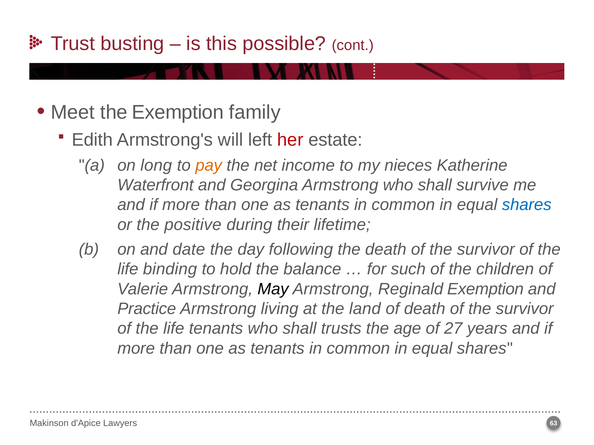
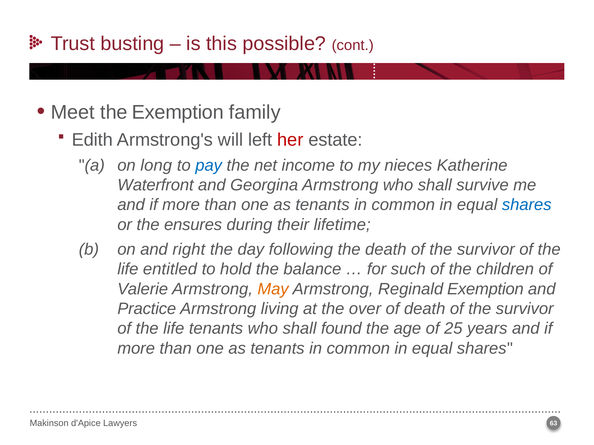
pay colour: orange -> blue (209, 166)
positive: positive -> ensures (193, 225)
date: date -> right (189, 250)
binding: binding -> entitled (170, 269)
May colour: black -> orange (273, 289)
land: land -> over (365, 309)
trusts: trusts -> found (341, 329)
27: 27 -> 25 (453, 329)
